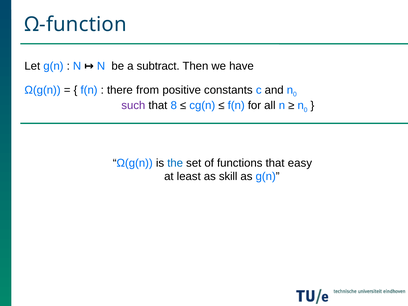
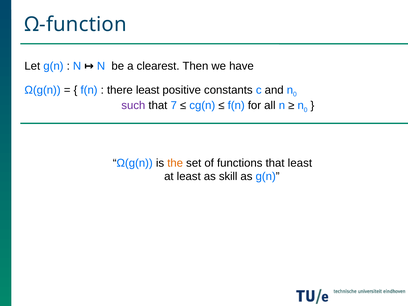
subtract: subtract -> clearest (158, 66)
there from: from -> least (148, 90)
8: 8 -> 7 (174, 106)
the colour: blue -> orange (175, 163)
that easy: easy -> least (300, 163)
